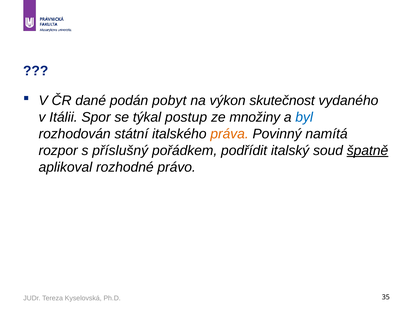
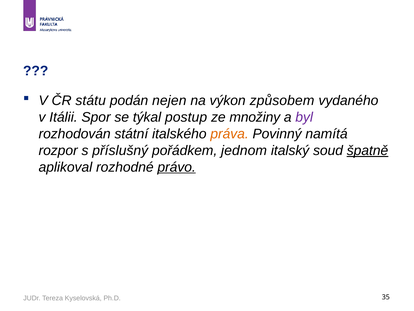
dané: dané -> státu (91, 101)
pobyt: pobyt -> nejen (169, 101)
skutečnost: skutečnost -> způsobem (282, 101)
byl colour: blue -> purple (304, 117)
podřídit: podřídit -> jednom (244, 150)
právo underline: none -> present (177, 167)
